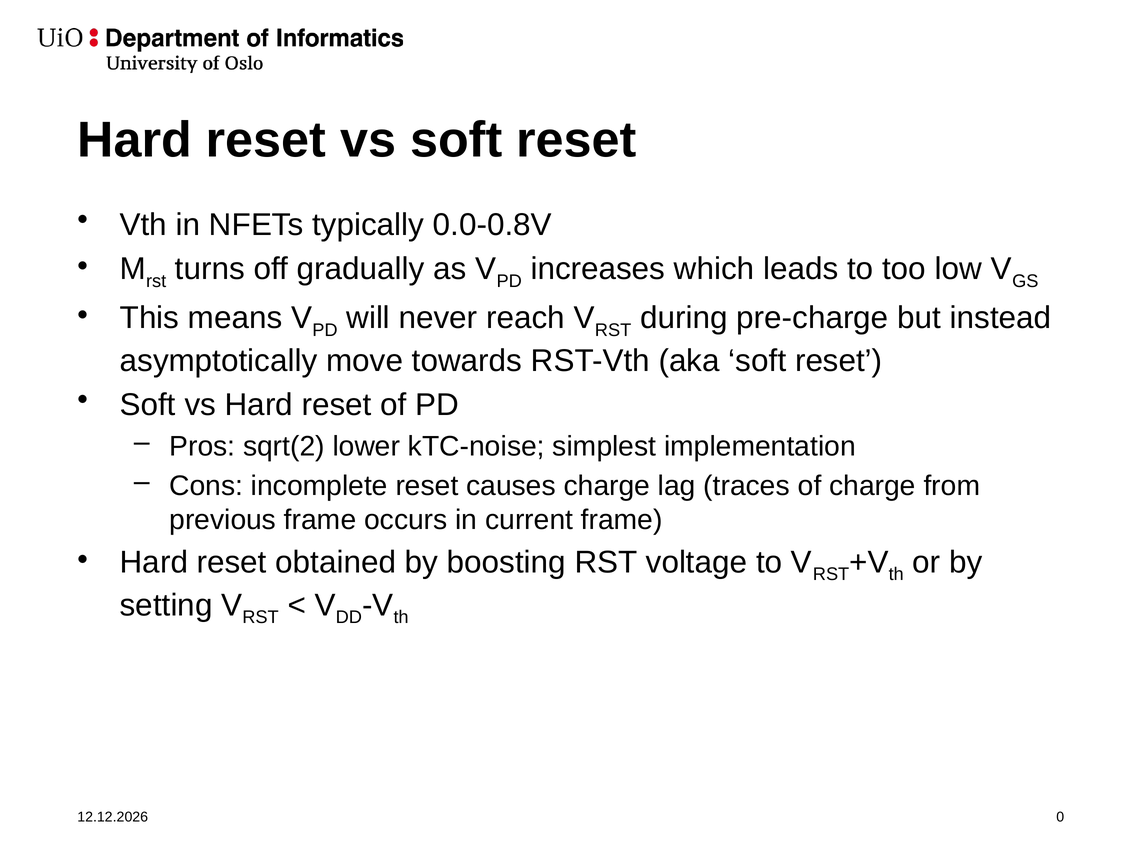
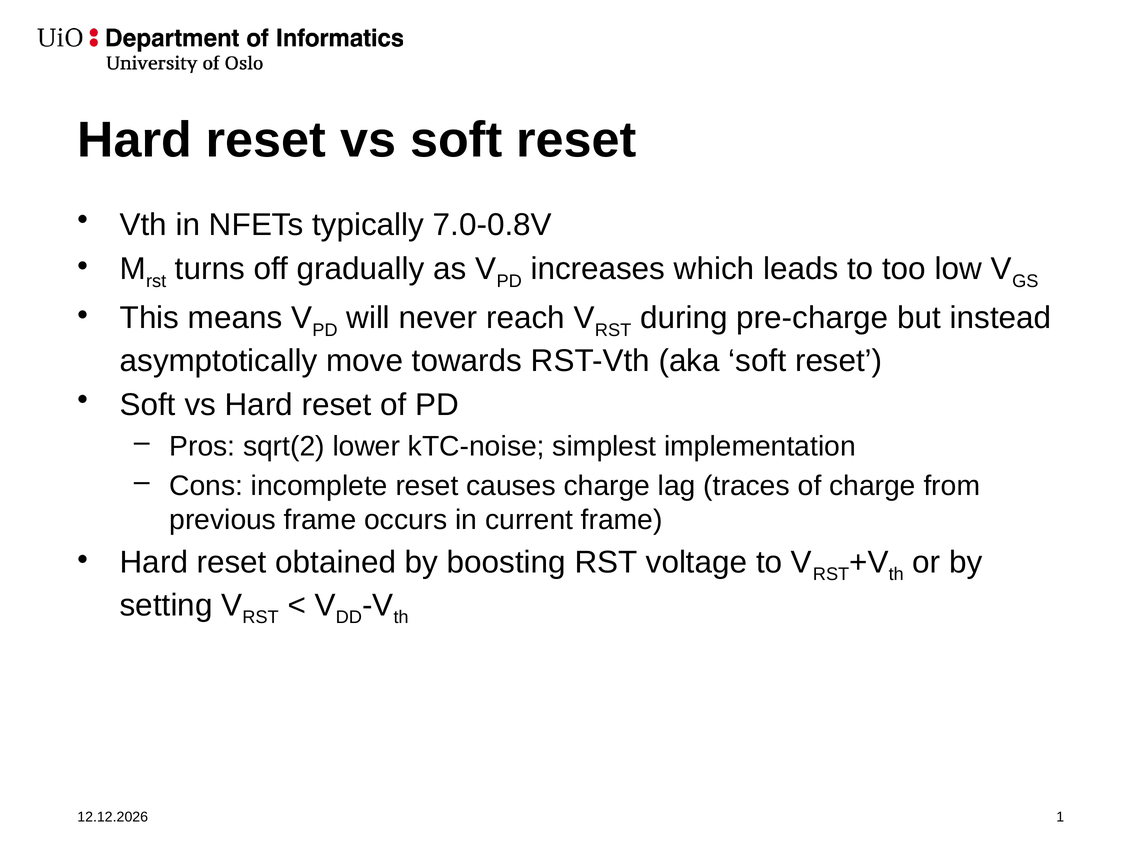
0.0-0.8V: 0.0-0.8V -> 7.0-0.8V (492, 225)
0: 0 -> 1 (1060, 817)
